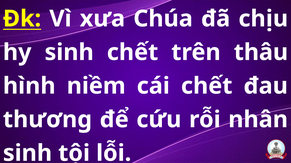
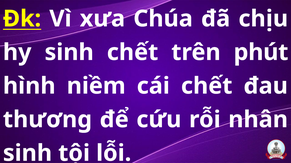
thâu: thâu -> phút (261, 53)
